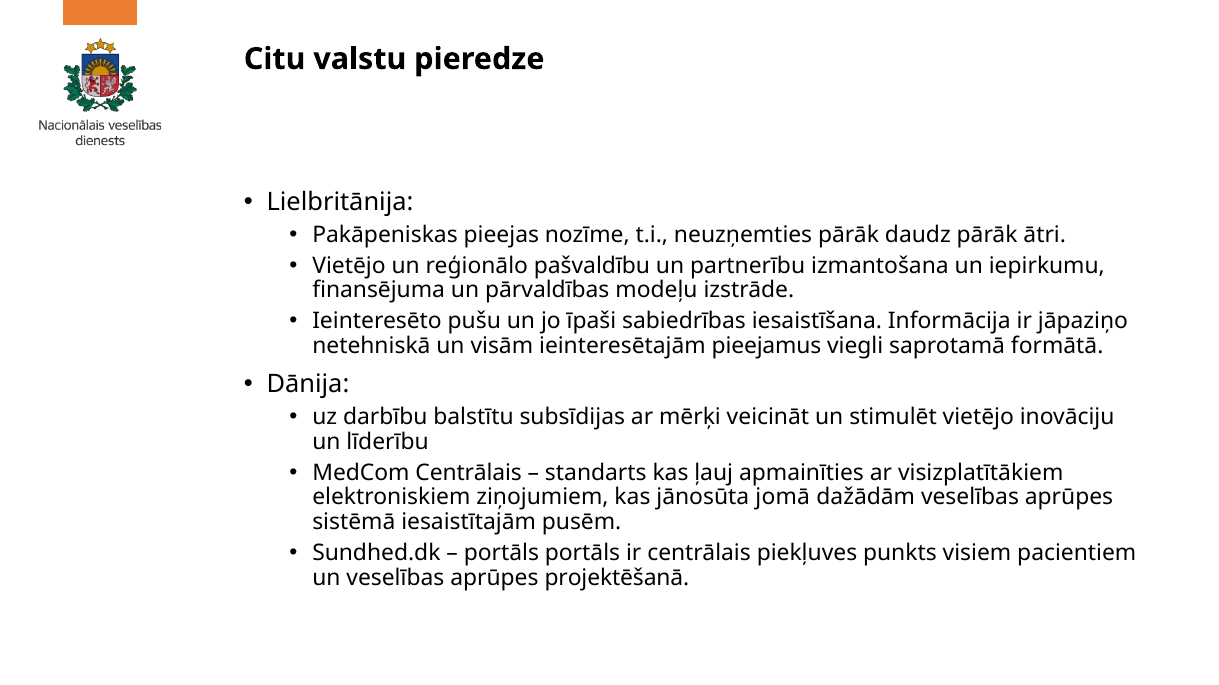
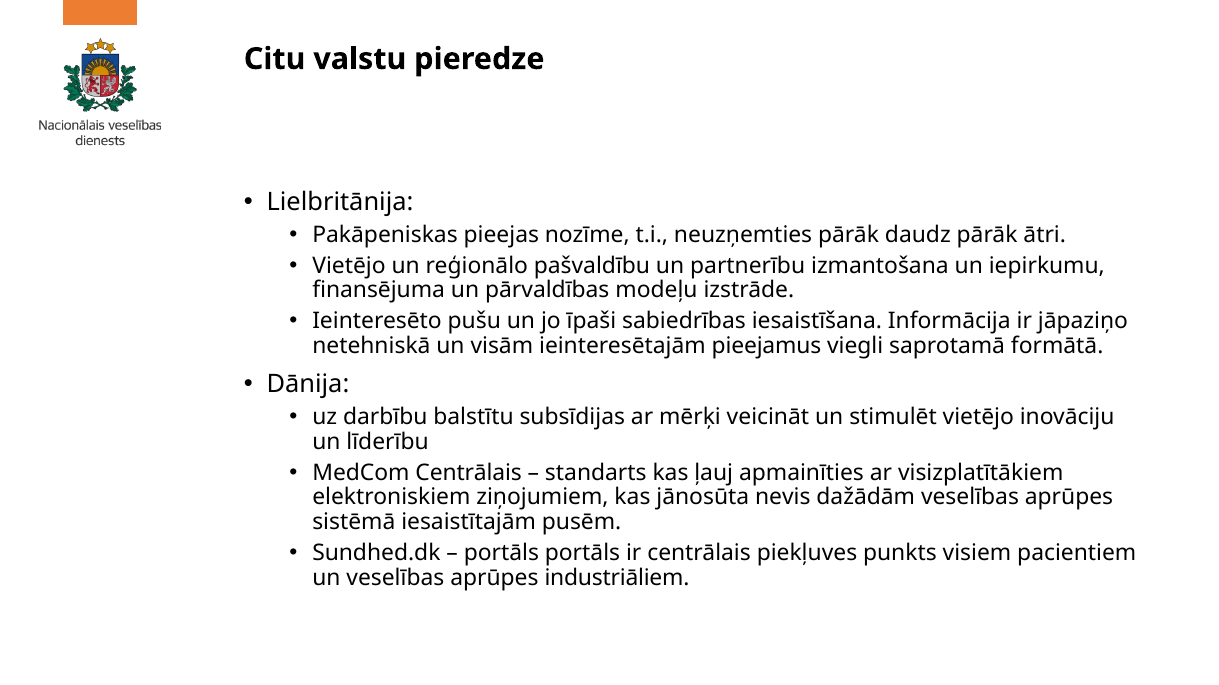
jomā: jomā -> nevis (783, 498)
projektēšanā: projektēšanā -> industriāliem (617, 578)
